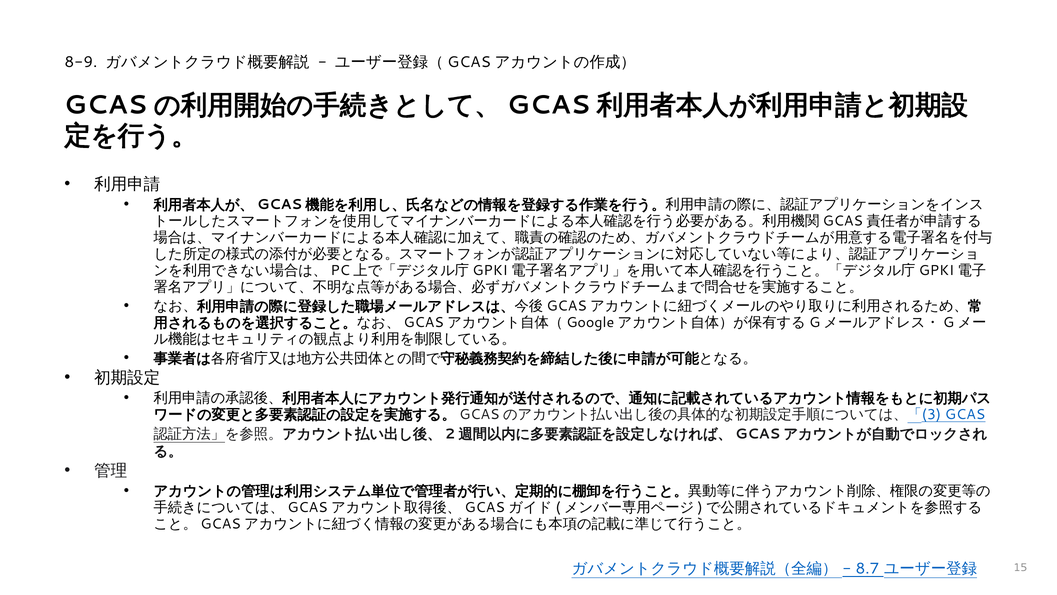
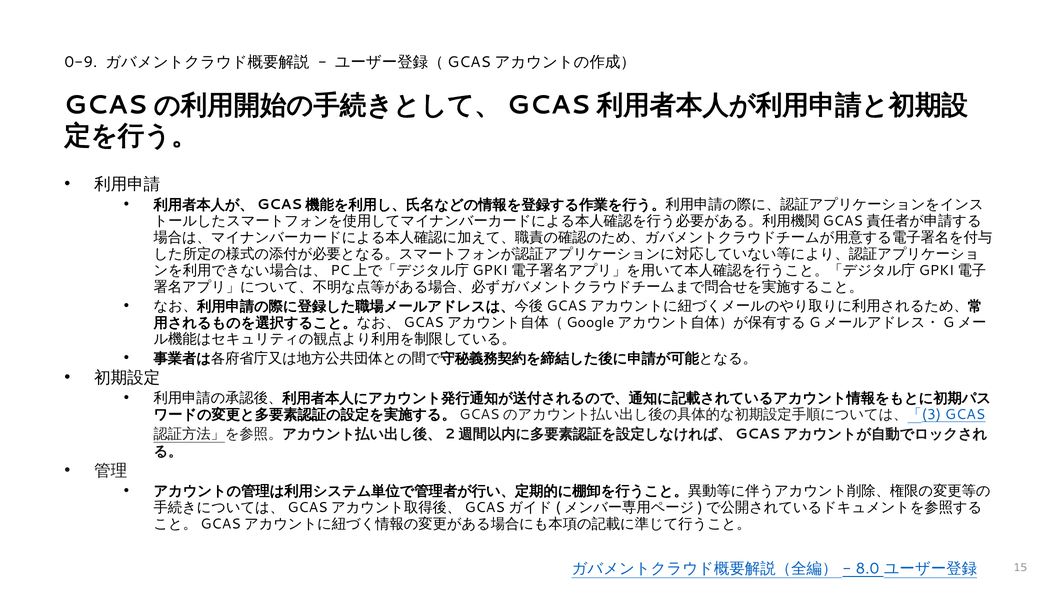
8-9: 8-9 -> 0-9 (81, 62)
8.7: 8.7 -> 8.0 (867, 568)
